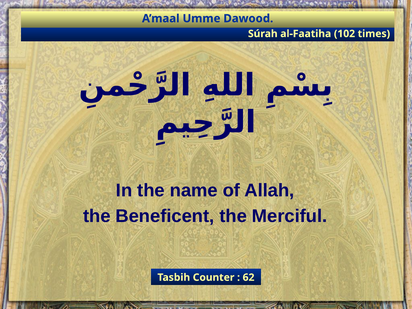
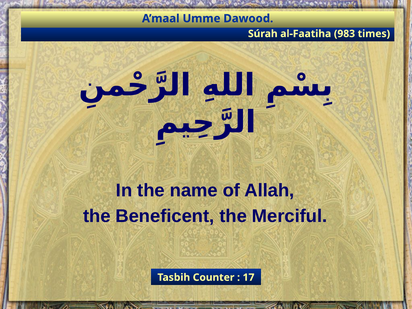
102: 102 -> 983 (344, 34)
62: 62 -> 17 (249, 277)
